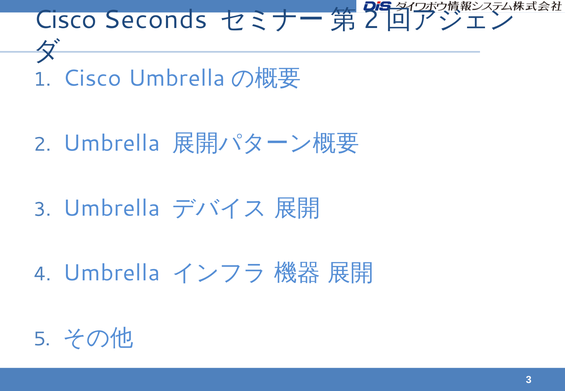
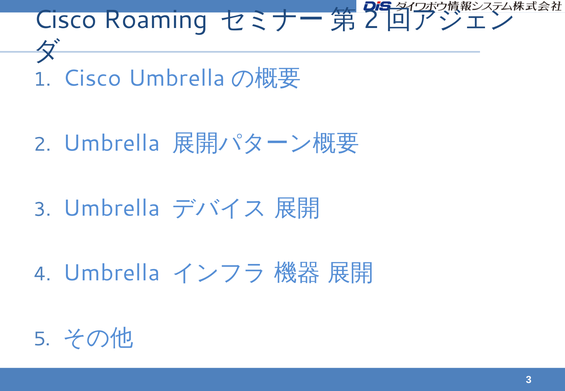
Seconds: Seconds -> Roaming (156, 20)
